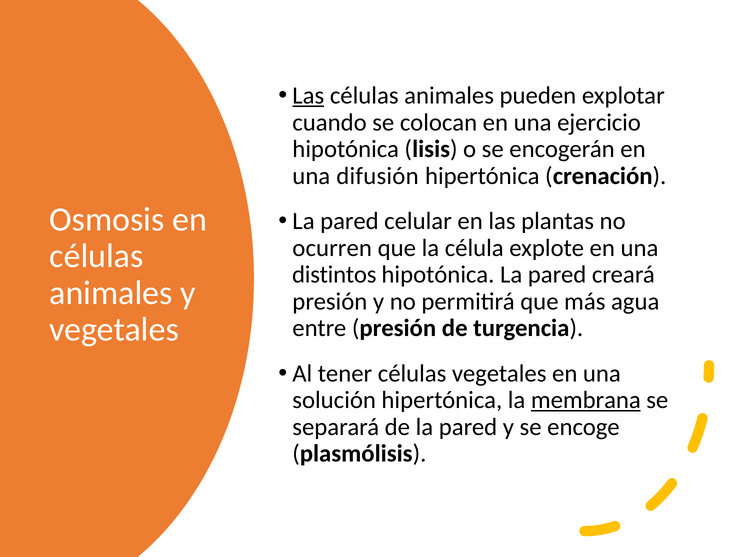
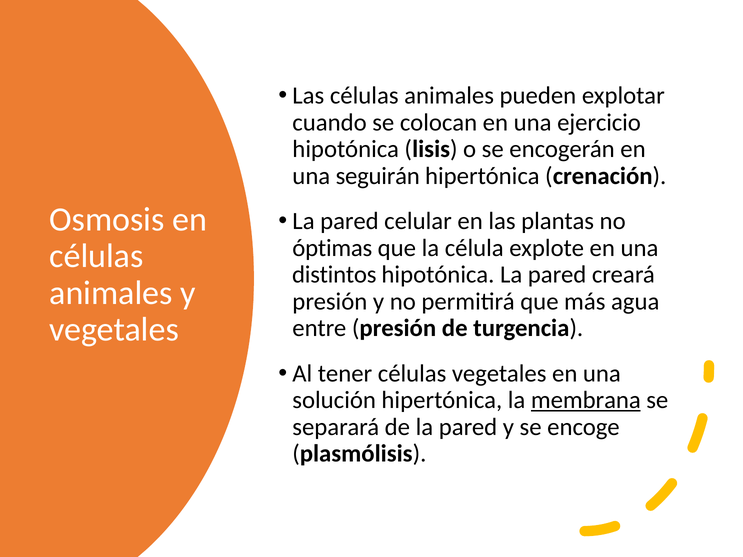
Las underline: present -> none (308, 96)
difusión: difusión -> seguirán (378, 176)
ocurren: ocurren -> óptimas (332, 248)
